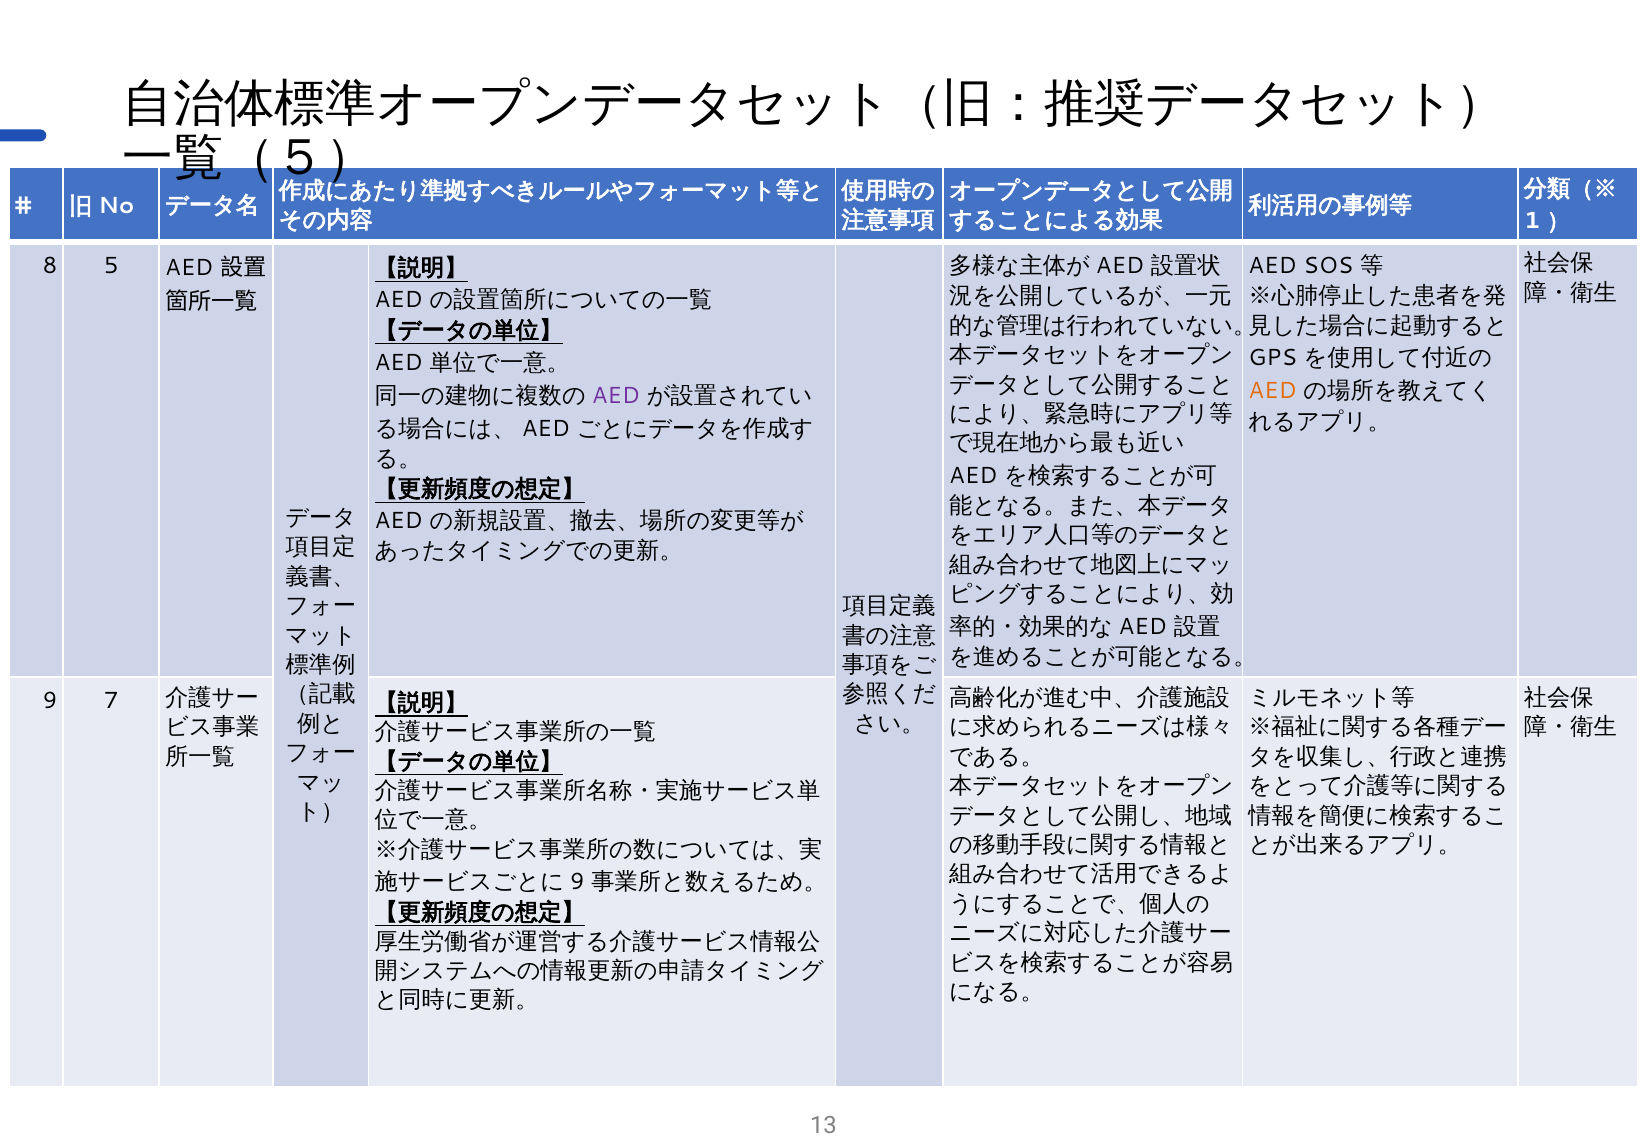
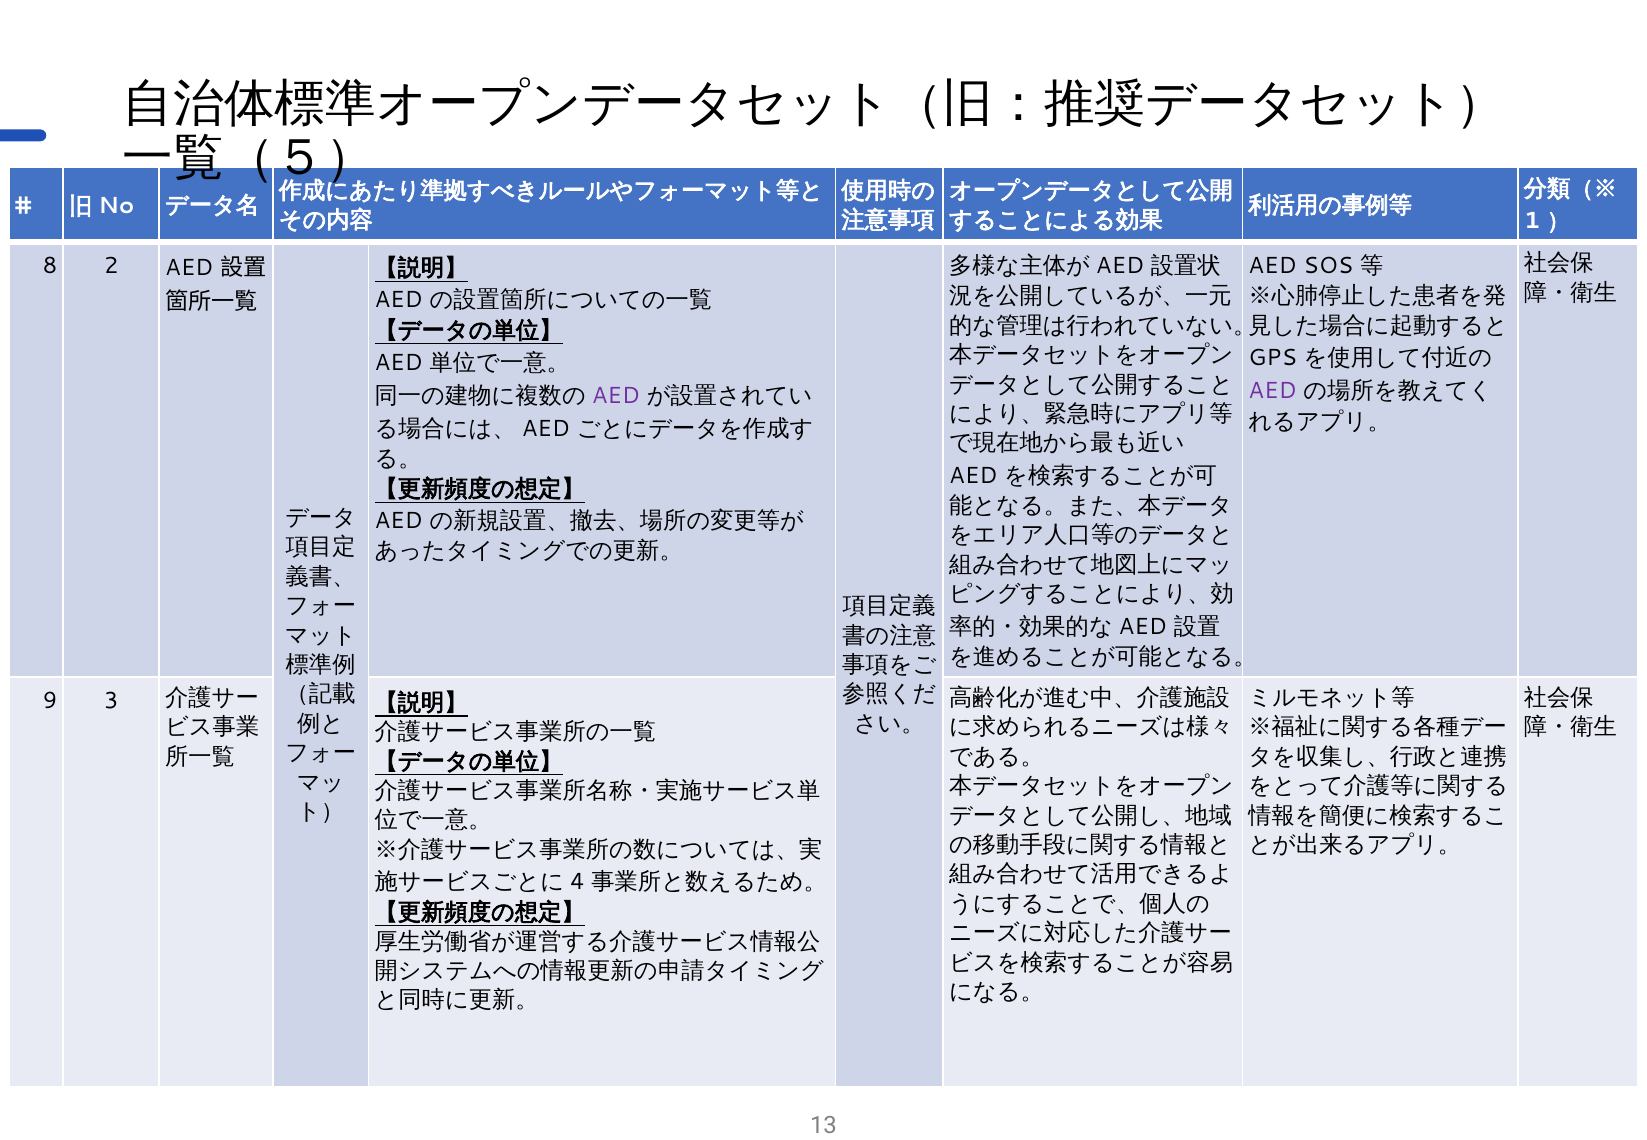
5: 5 -> 2 (111, 266)
AED colour: orange -> purple (1273, 391)
7: 7 -> 3 (111, 701)
9: 9 -> 4 (577, 882)
